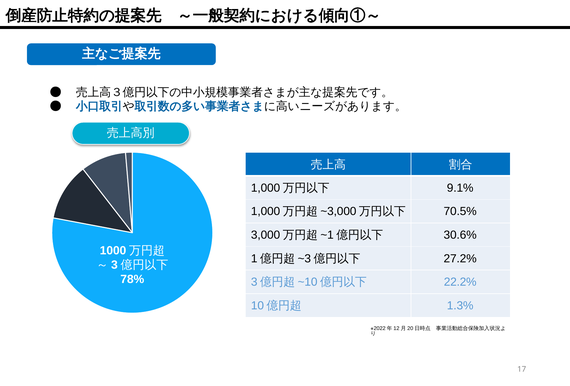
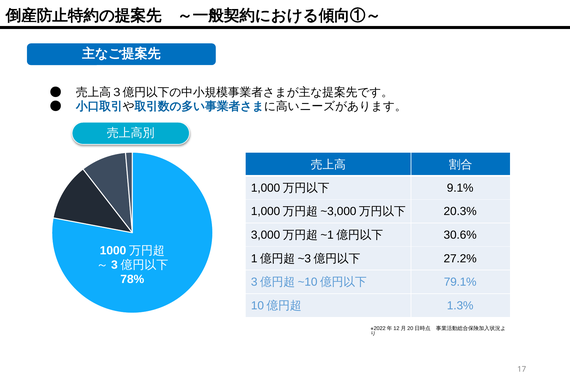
70.5%: 70.5% -> 20.3% (460, 212)
22.2%: 22.2% -> 79.1% (460, 282)
